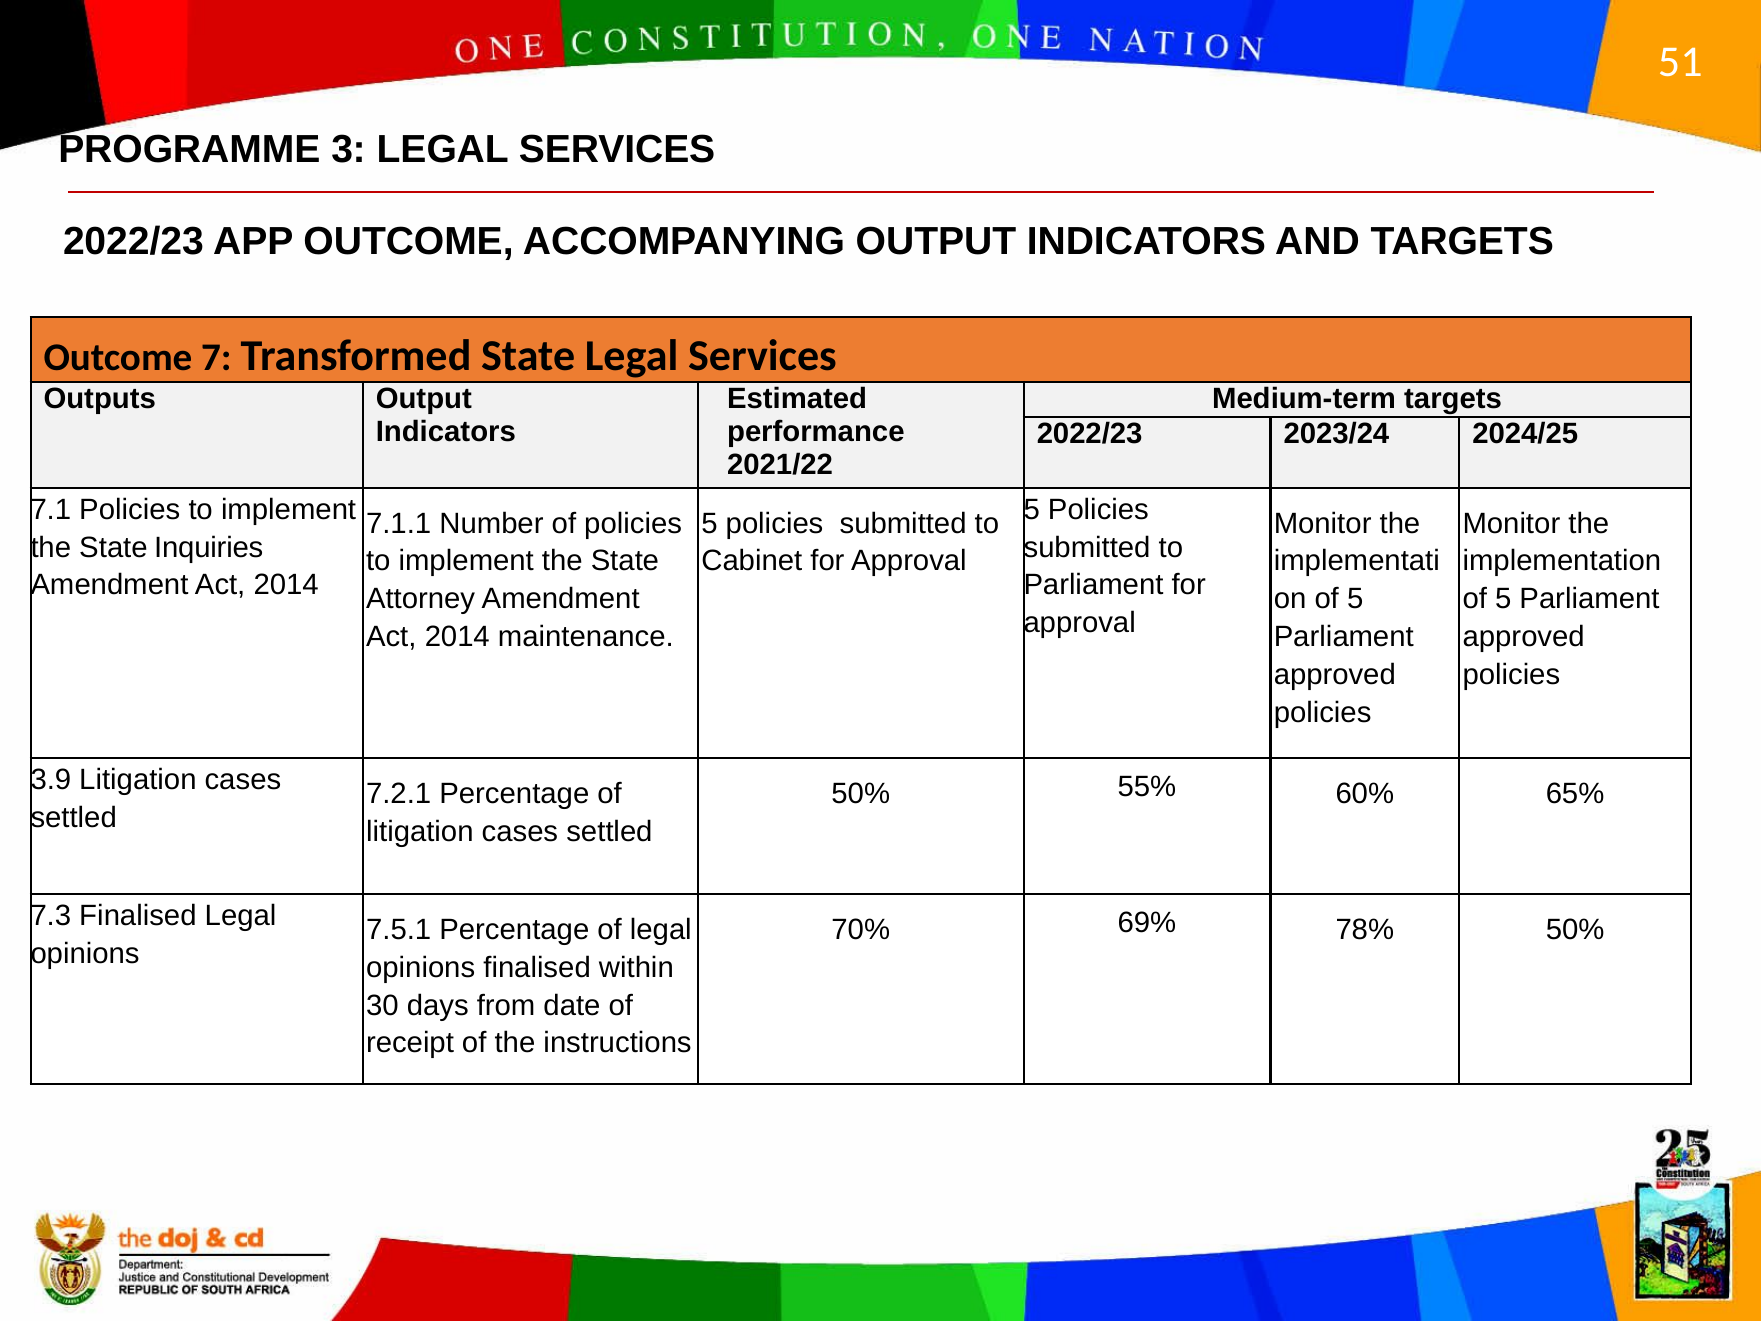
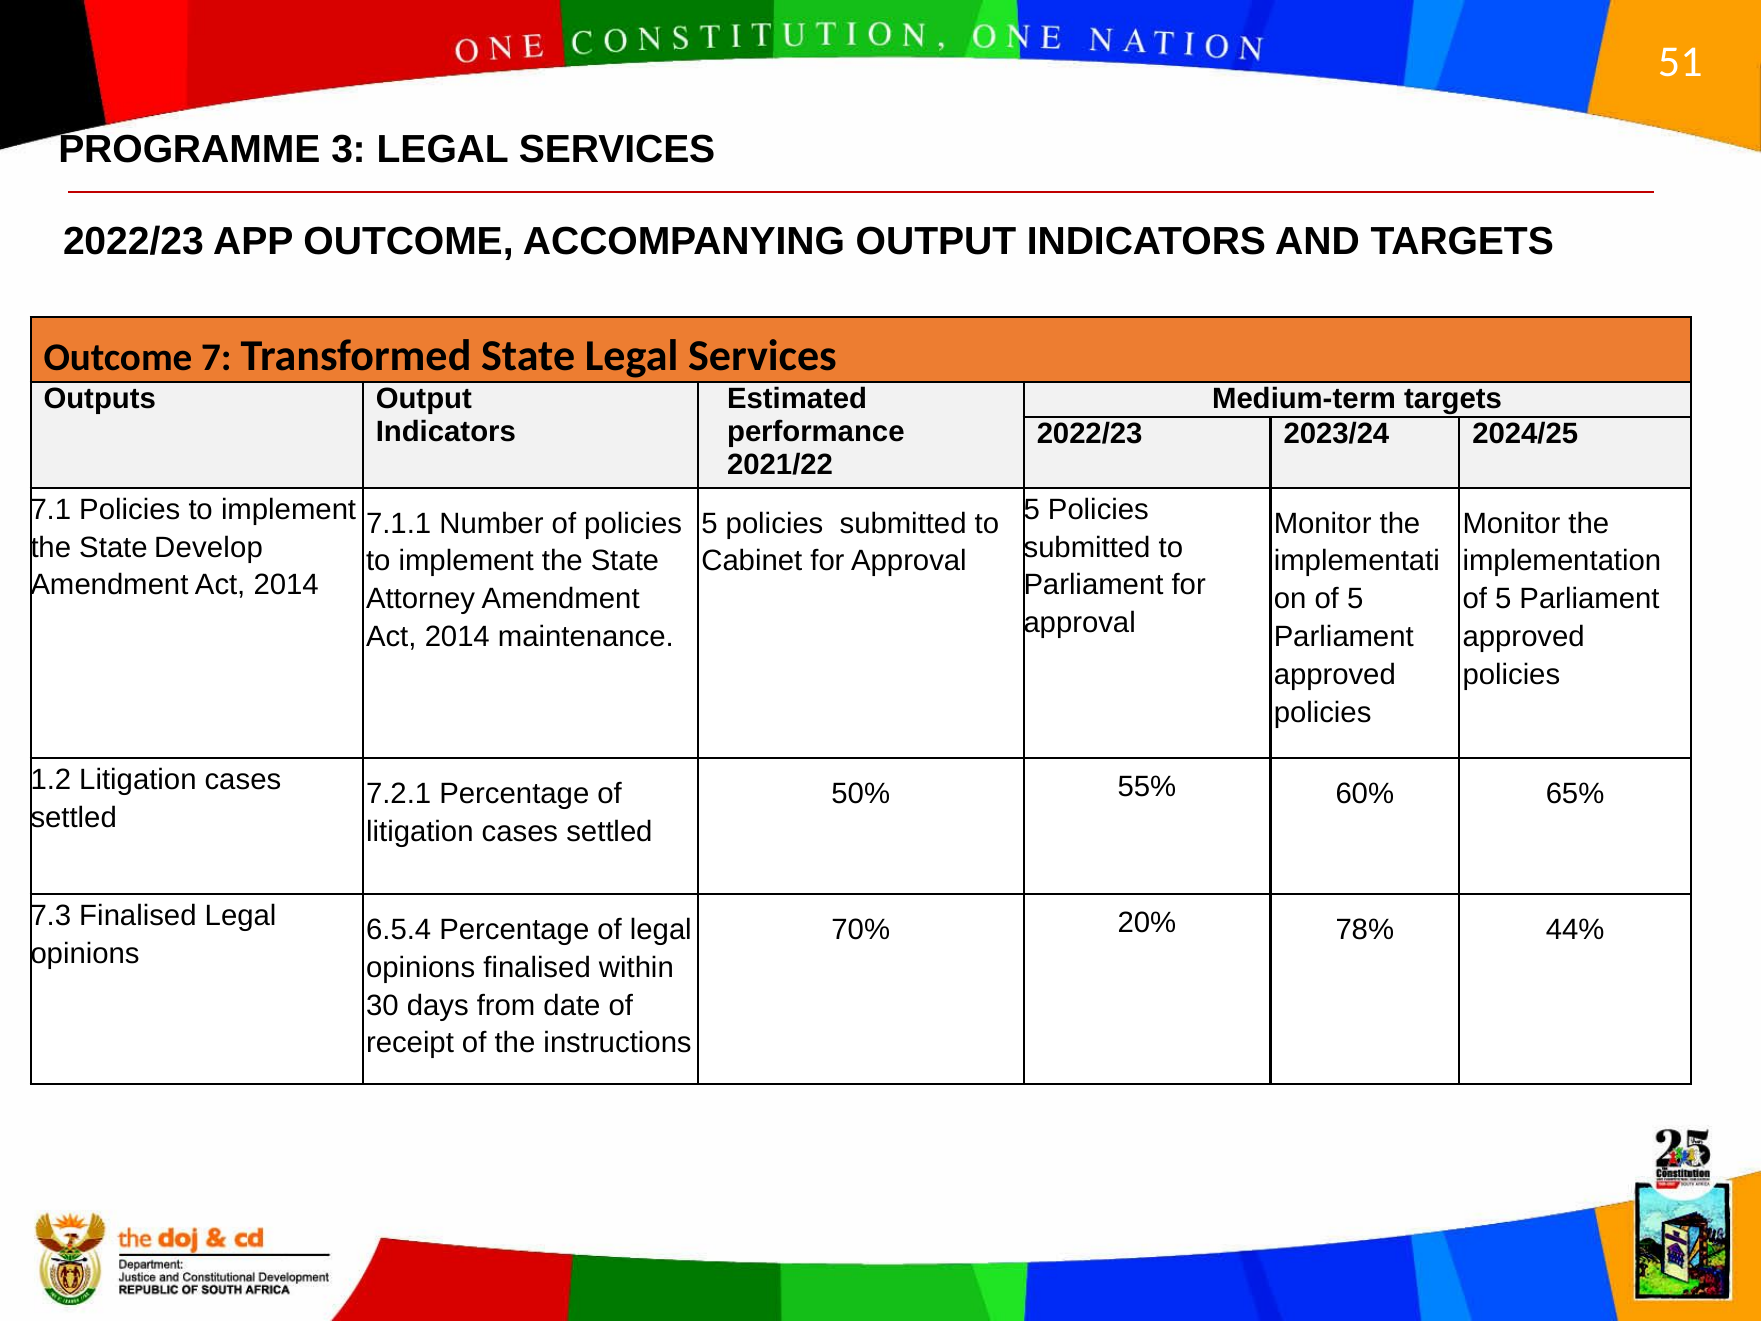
Inquiries: Inquiries -> Develop (209, 547)
3.9: 3.9 -> 1.2 (51, 780)
7.5.1: 7.5.1 -> 6.5.4 (399, 930)
69%: 69% -> 20% (1147, 923)
78% 50%: 50% -> 44% (1575, 930)
